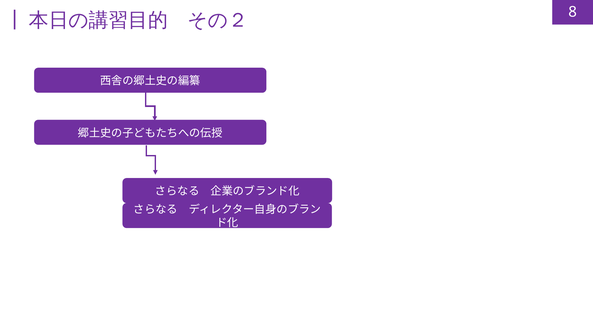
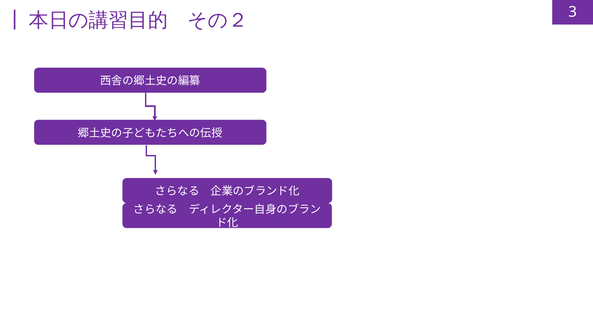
8: 8 -> 3 (573, 12)
